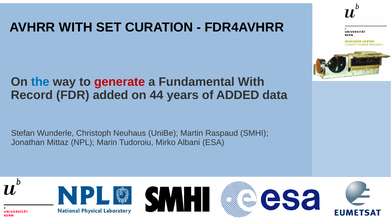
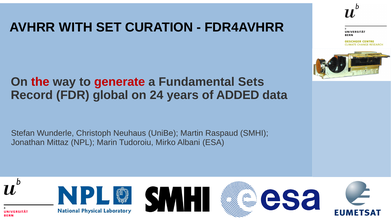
the colour: blue -> red (40, 82)
Fundamental With: With -> Sets (251, 82)
FDR added: added -> global (110, 95)
44: 44 -> 24 (157, 95)
